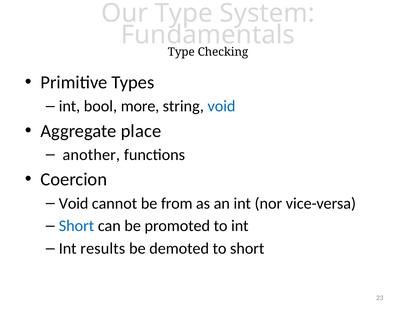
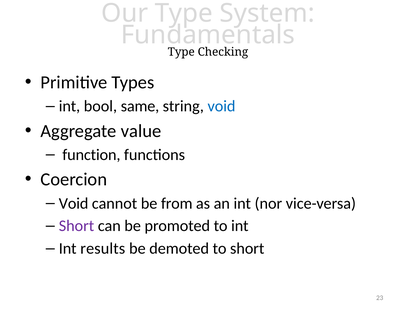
more: more -> same (140, 106)
place: place -> value (141, 131)
another: another -> function (91, 155)
Short colour: blue -> purple (76, 226)
